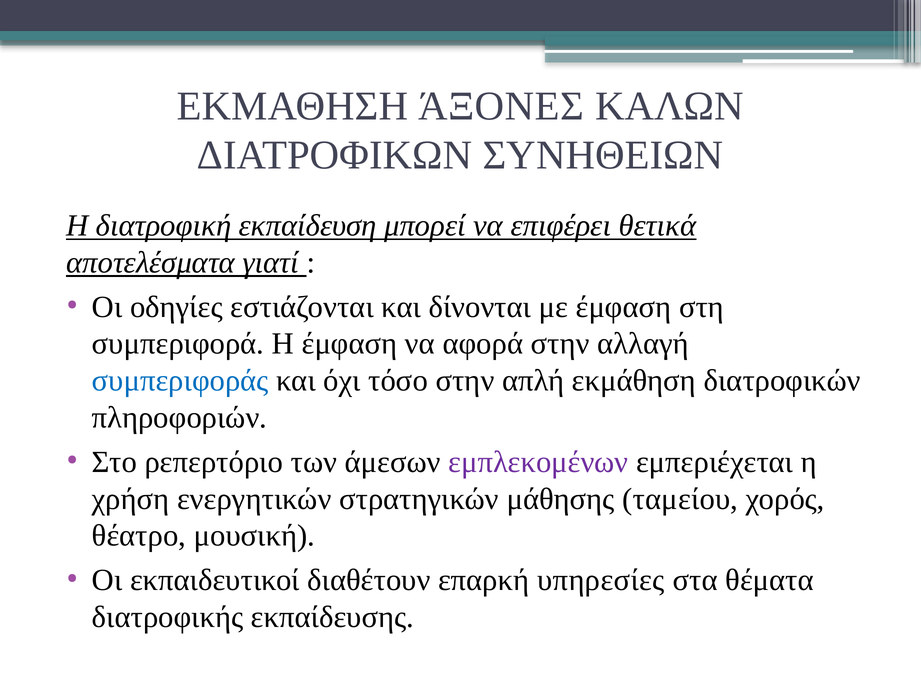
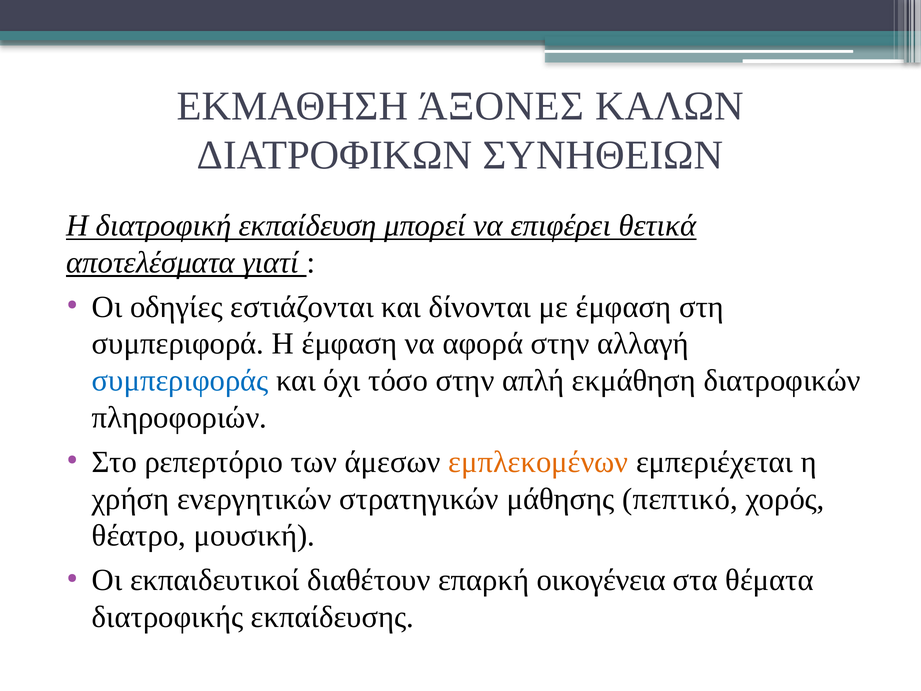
εμπλεκομένων colour: purple -> orange (538, 462)
ταμείου: ταμείου -> πεπτικό (680, 499)
υπηρεσίες: υπηρεσίες -> οικογένεια (601, 580)
